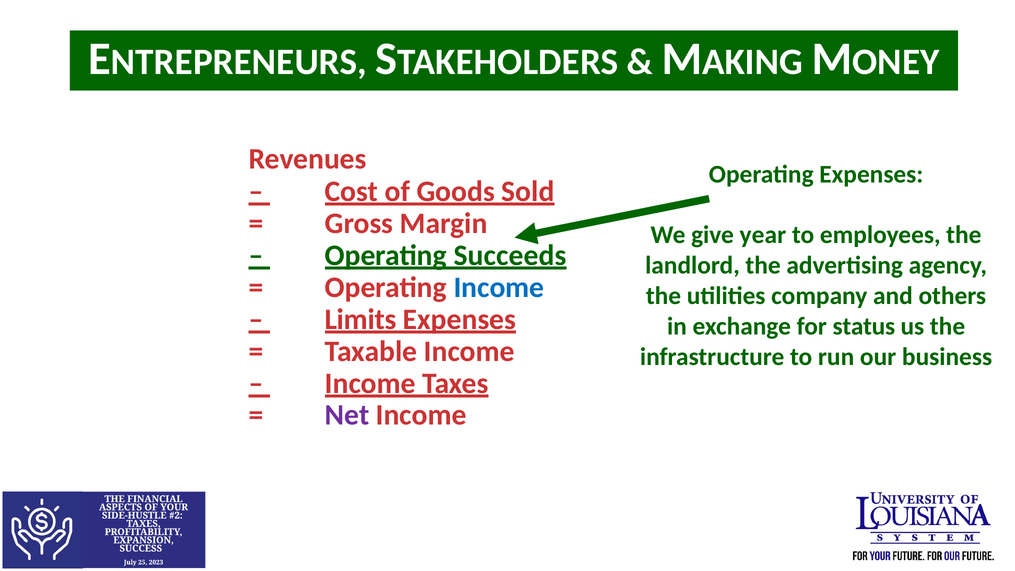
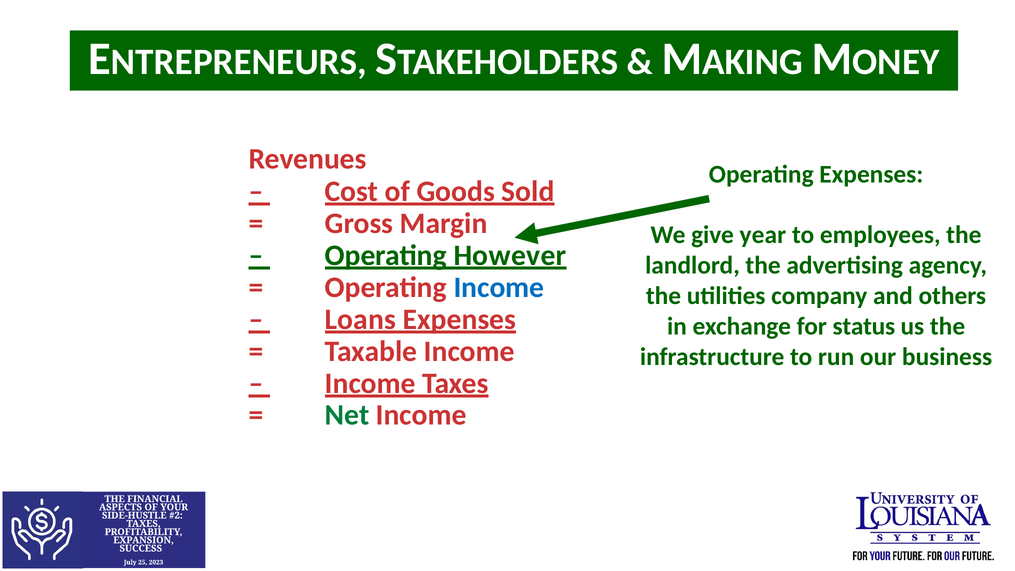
Succeeds: Succeeds -> However (510, 255)
Limits: Limits -> Loans (360, 319)
Net colour: purple -> green (347, 415)
